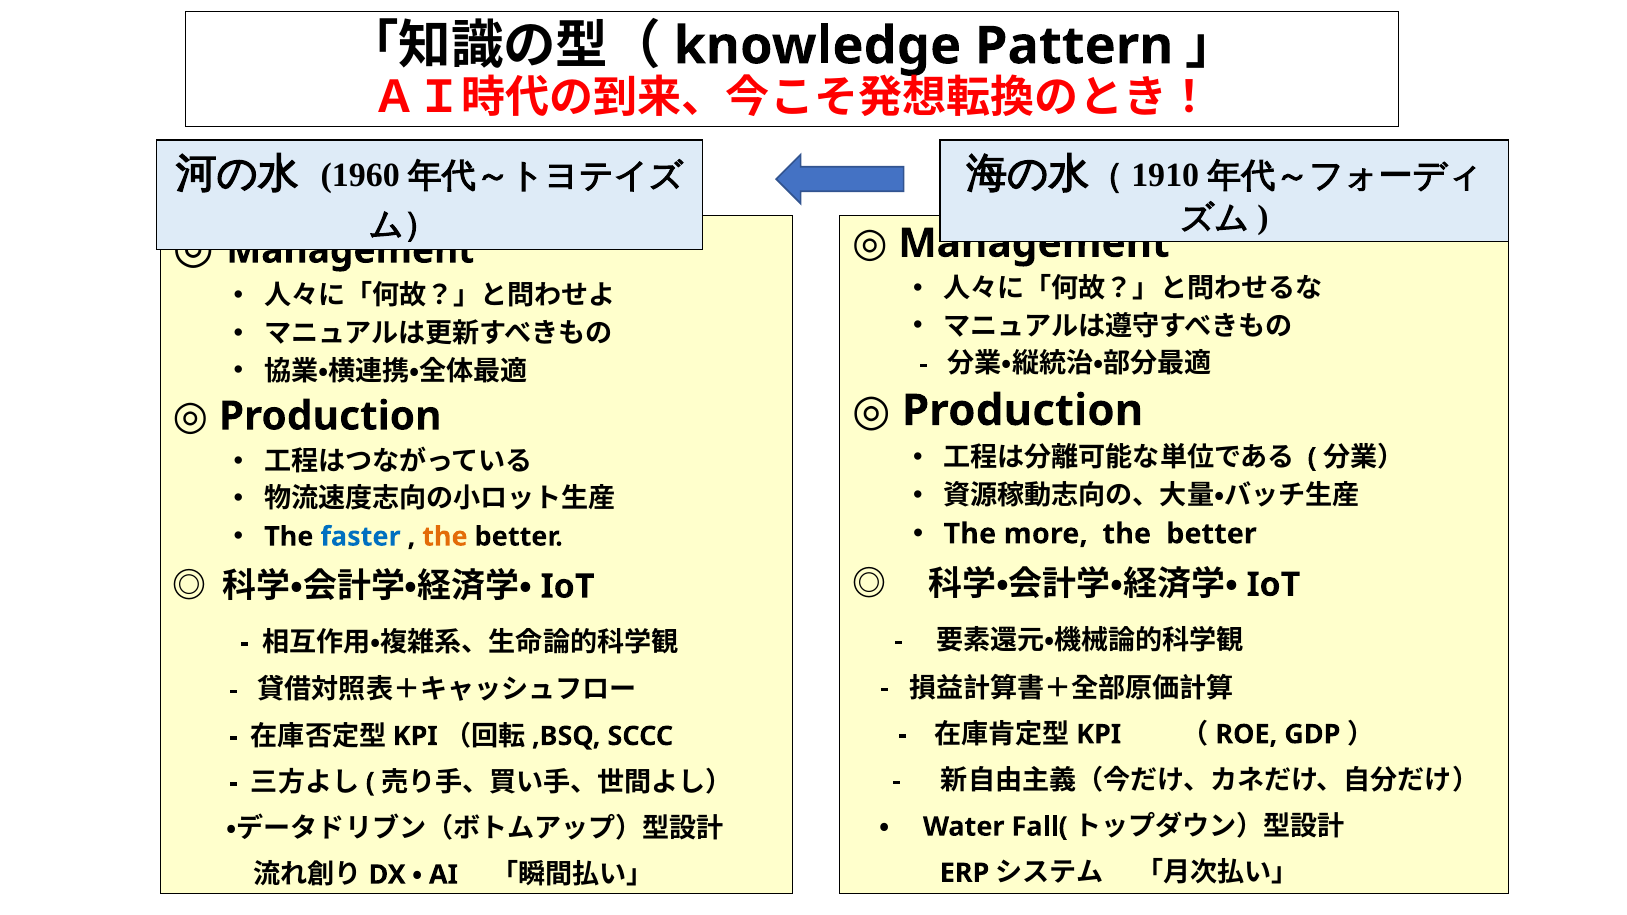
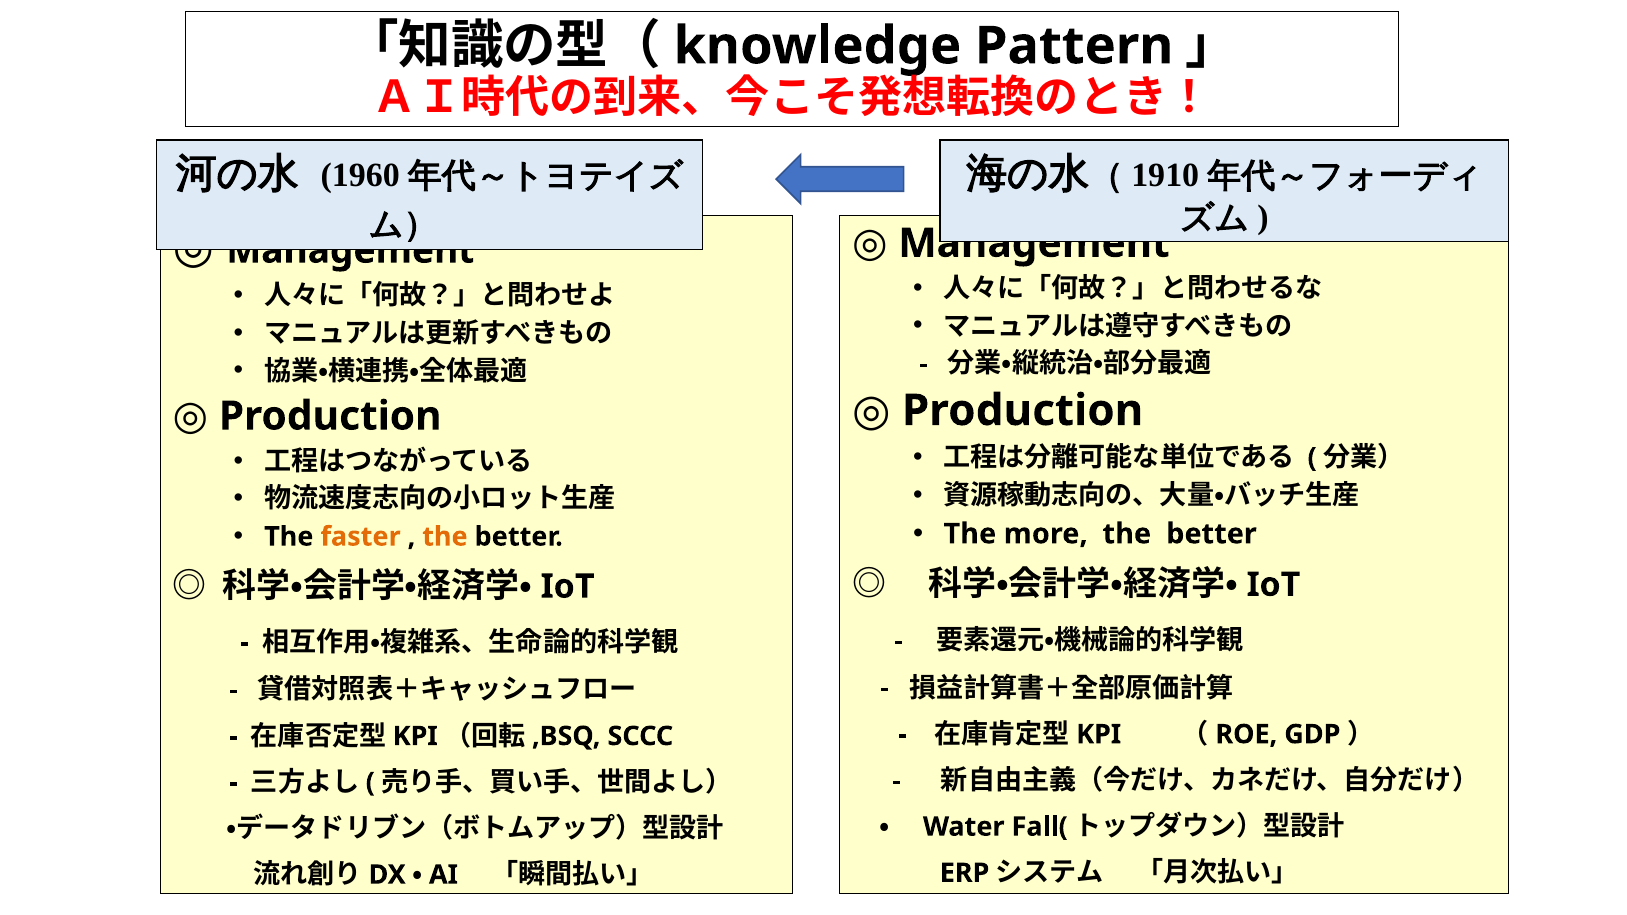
faster colour: blue -> orange (361, 537)
